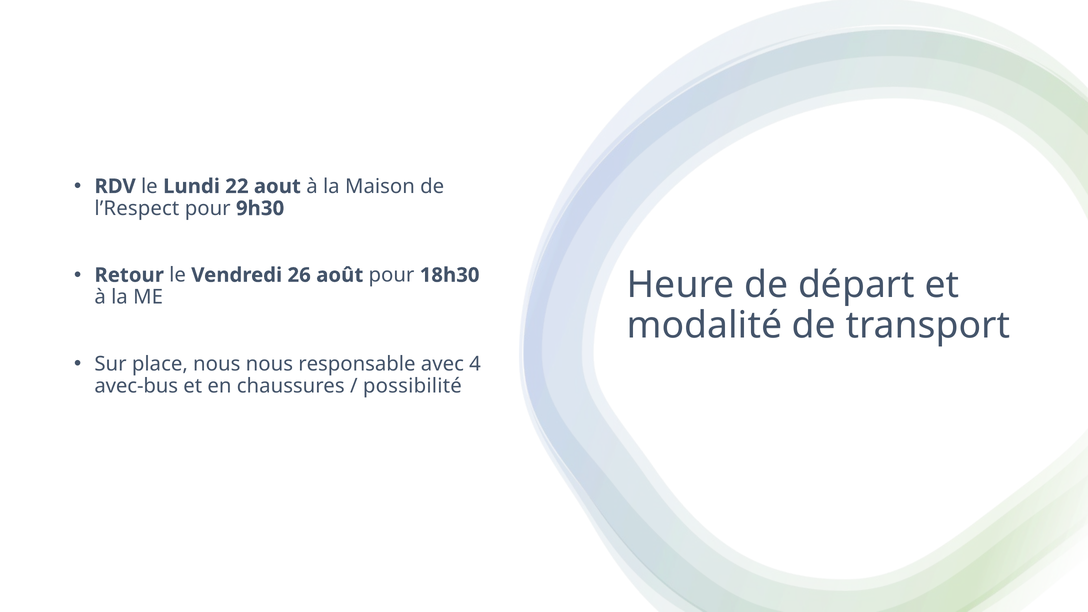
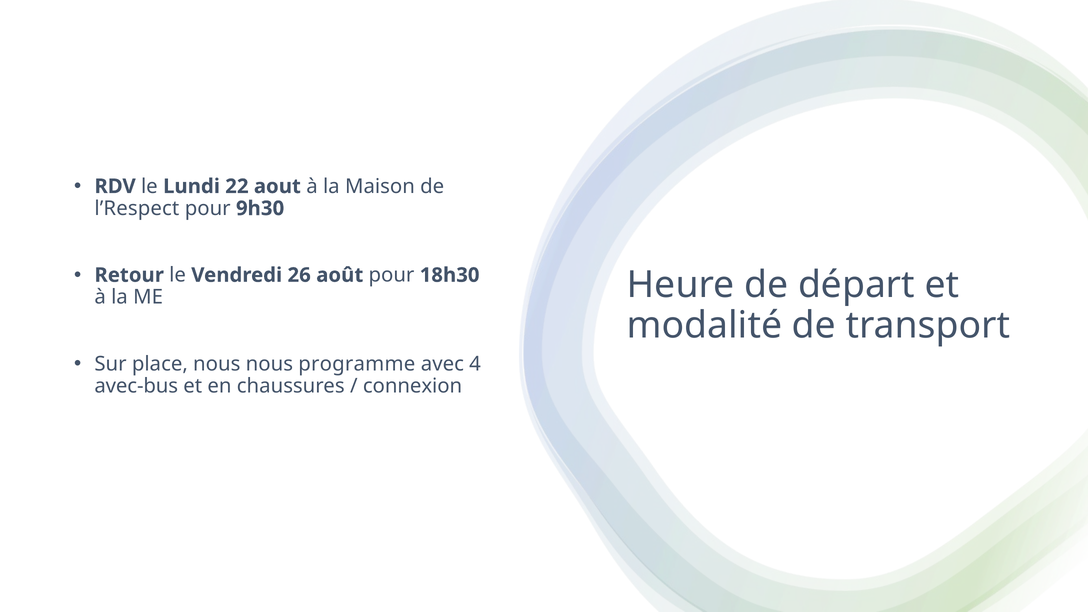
responsable: responsable -> programme (357, 364)
possibilité: possibilité -> connexion (413, 386)
